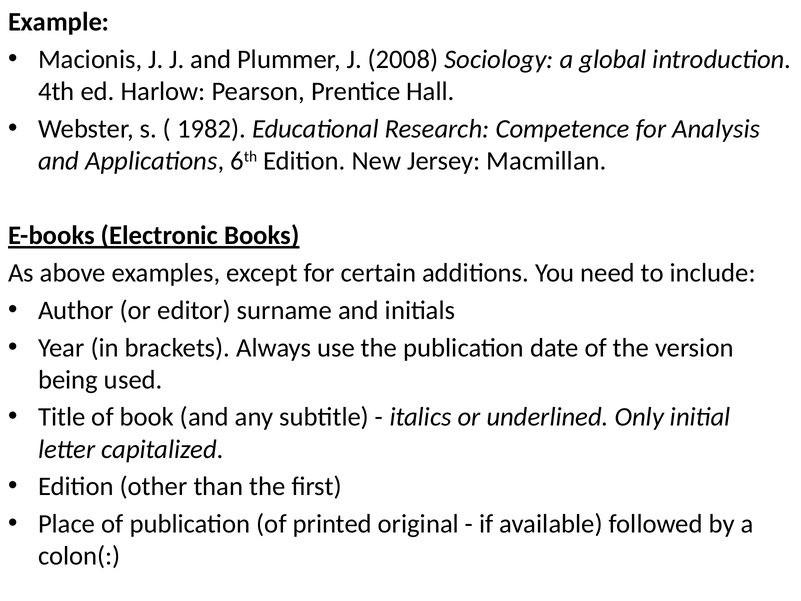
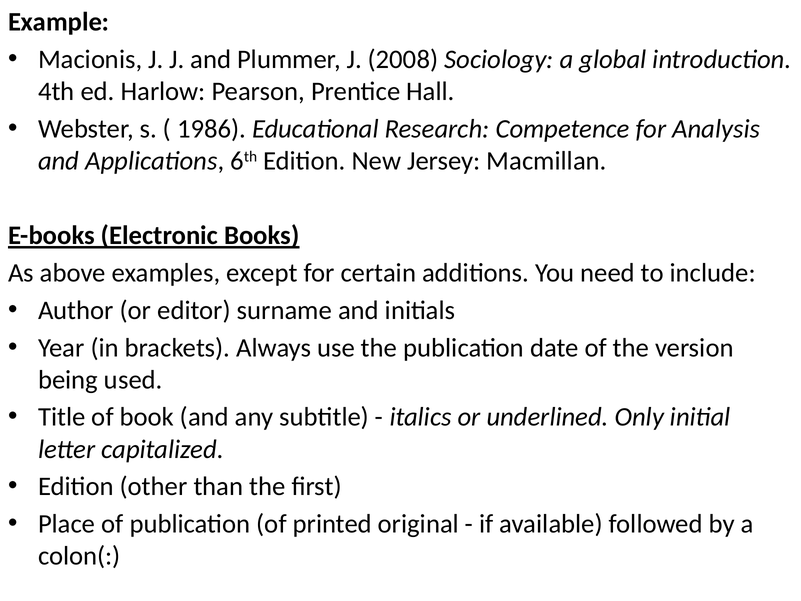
1982: 1982 -> 1986 (212, 129)
